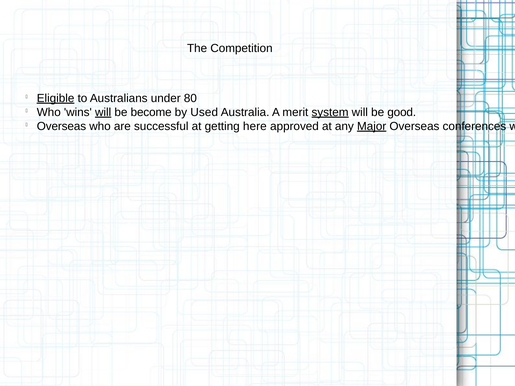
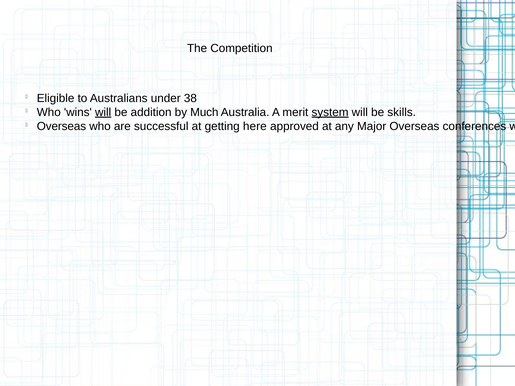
Eligible underline: present -> none (56, 98)
80: 80 -> 38 (190, 98)
be become: become -> addition (151, 112)
Used: Used -> Much (204, 112)
good: good -> skills (402, 112)
Major underline: present -> none (372, 126)
